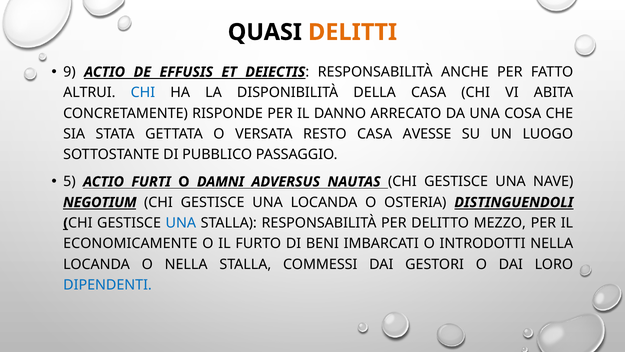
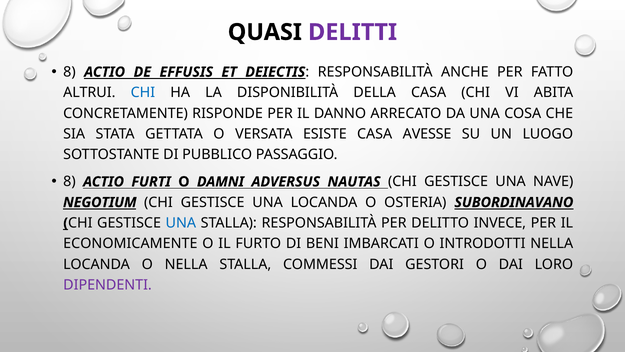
DELITTI colour: orange -> purple (353, 32)
9: 9 -> 8 (69, 72)
RESTO: RESTO -> ESISTE (325, 134)
5: 5 -> 8 (69, 182)
DISTINGUENDOLI: DISTINGUENDOLI -> SUBORDINAVANO (514, 202)
MEZZO: MEZZO -> INVECE (500, 223)
DIPENDENTI colour: blue -> purple (108, 285)
